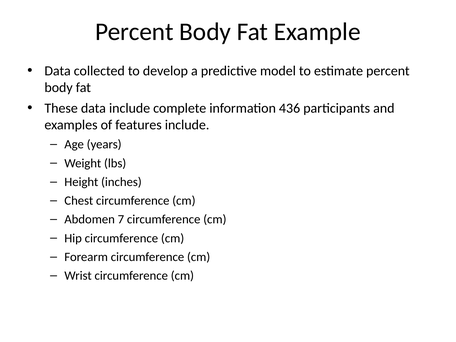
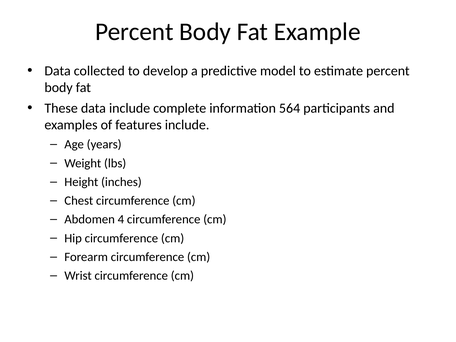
436: 436 -> 564 (290, 108)
7: 7 -> 4 (121, 219)
